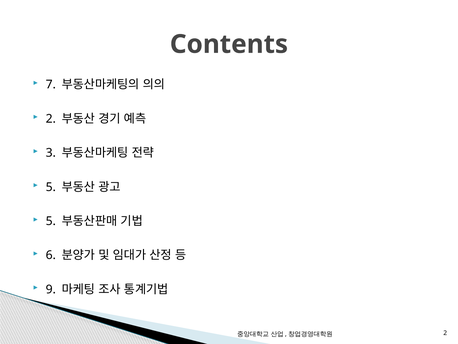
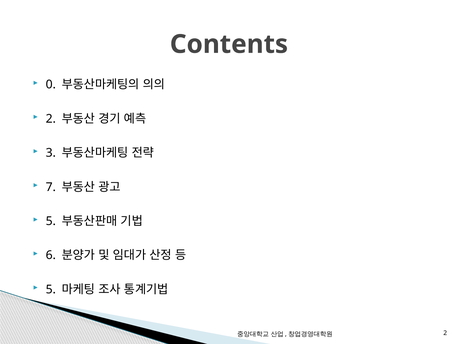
7: 7 -> 0 (51, 85)
5: 5 -> 7 (51, 187)
9: 9 -> 5 (51, 289)
